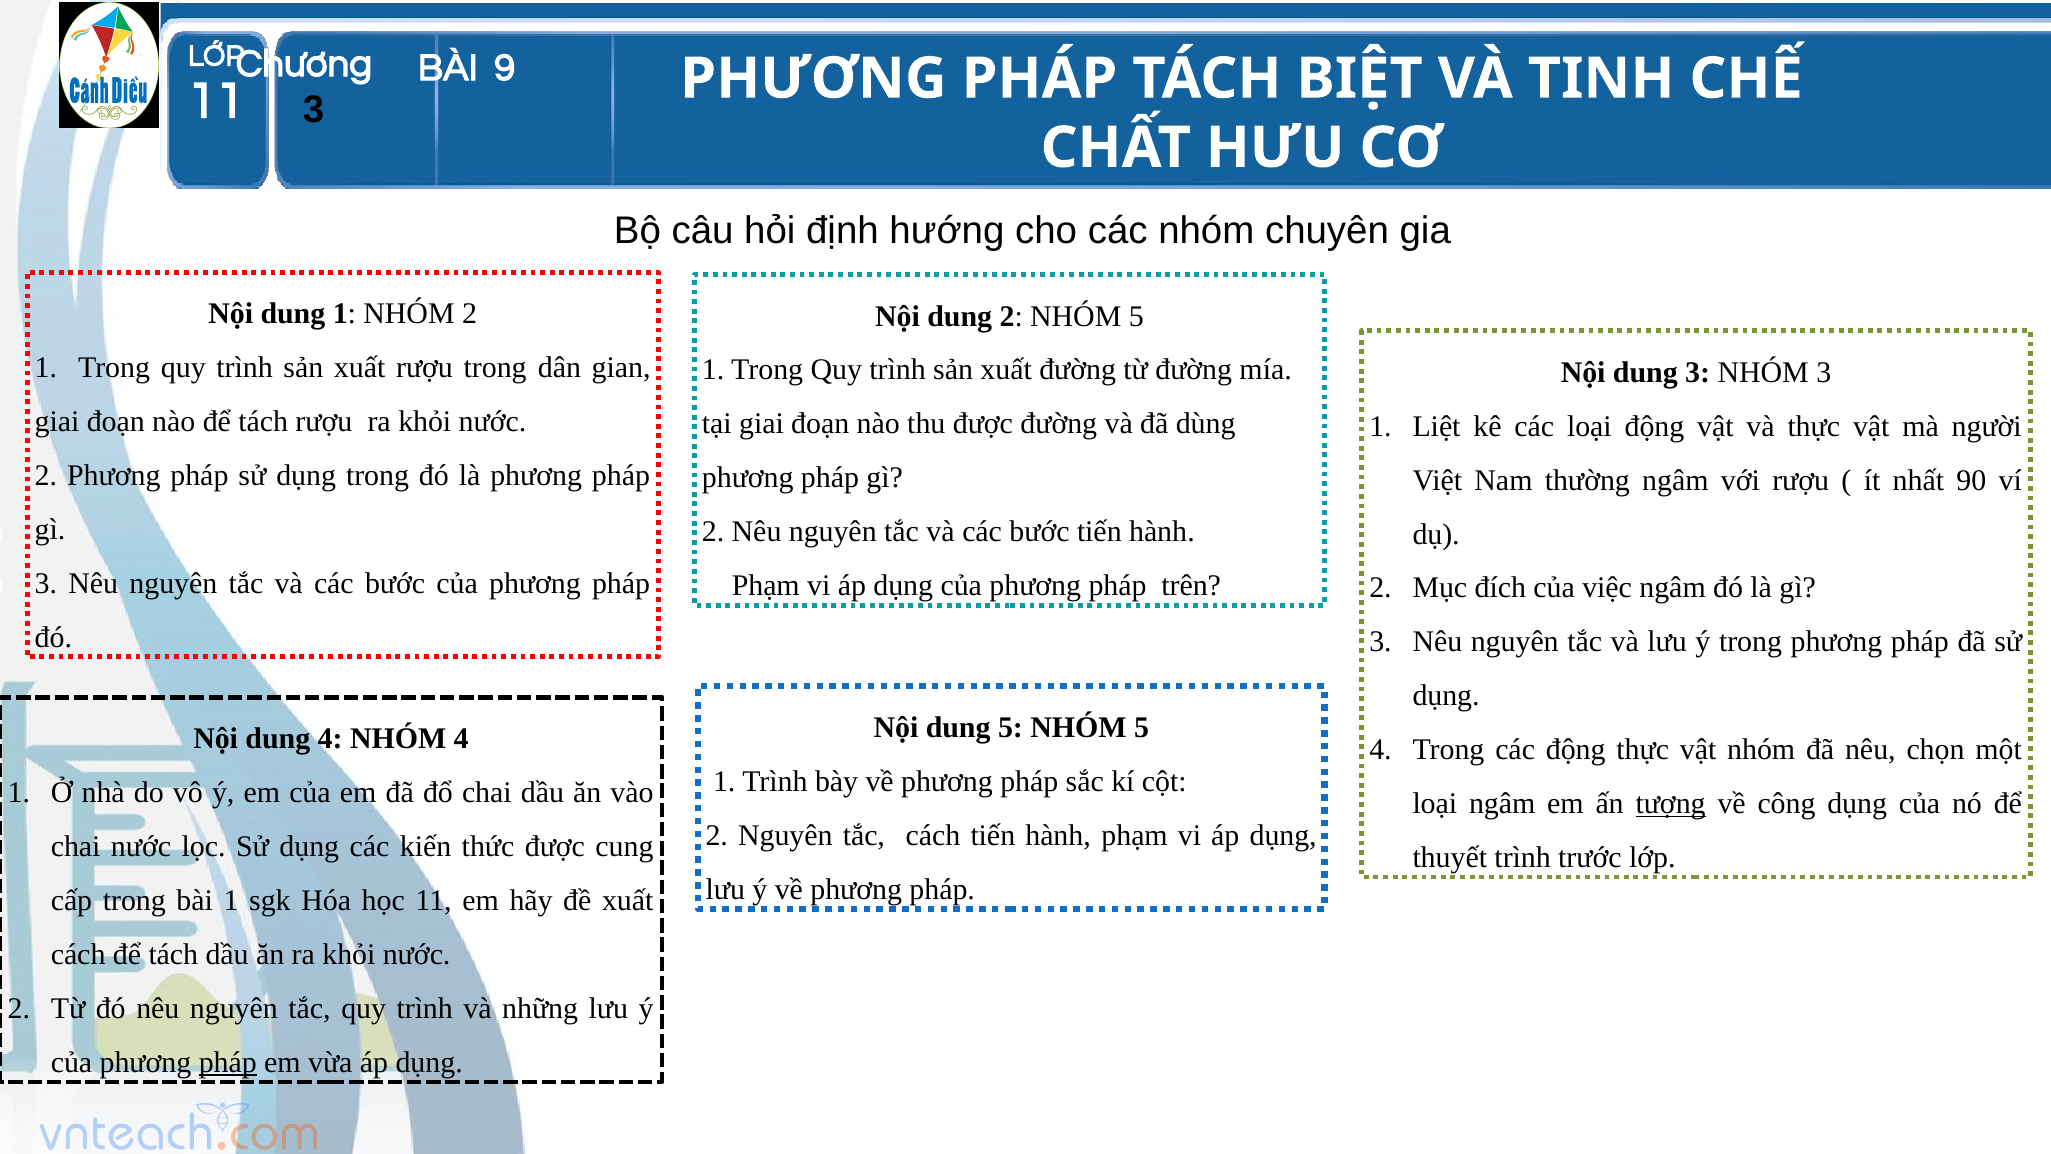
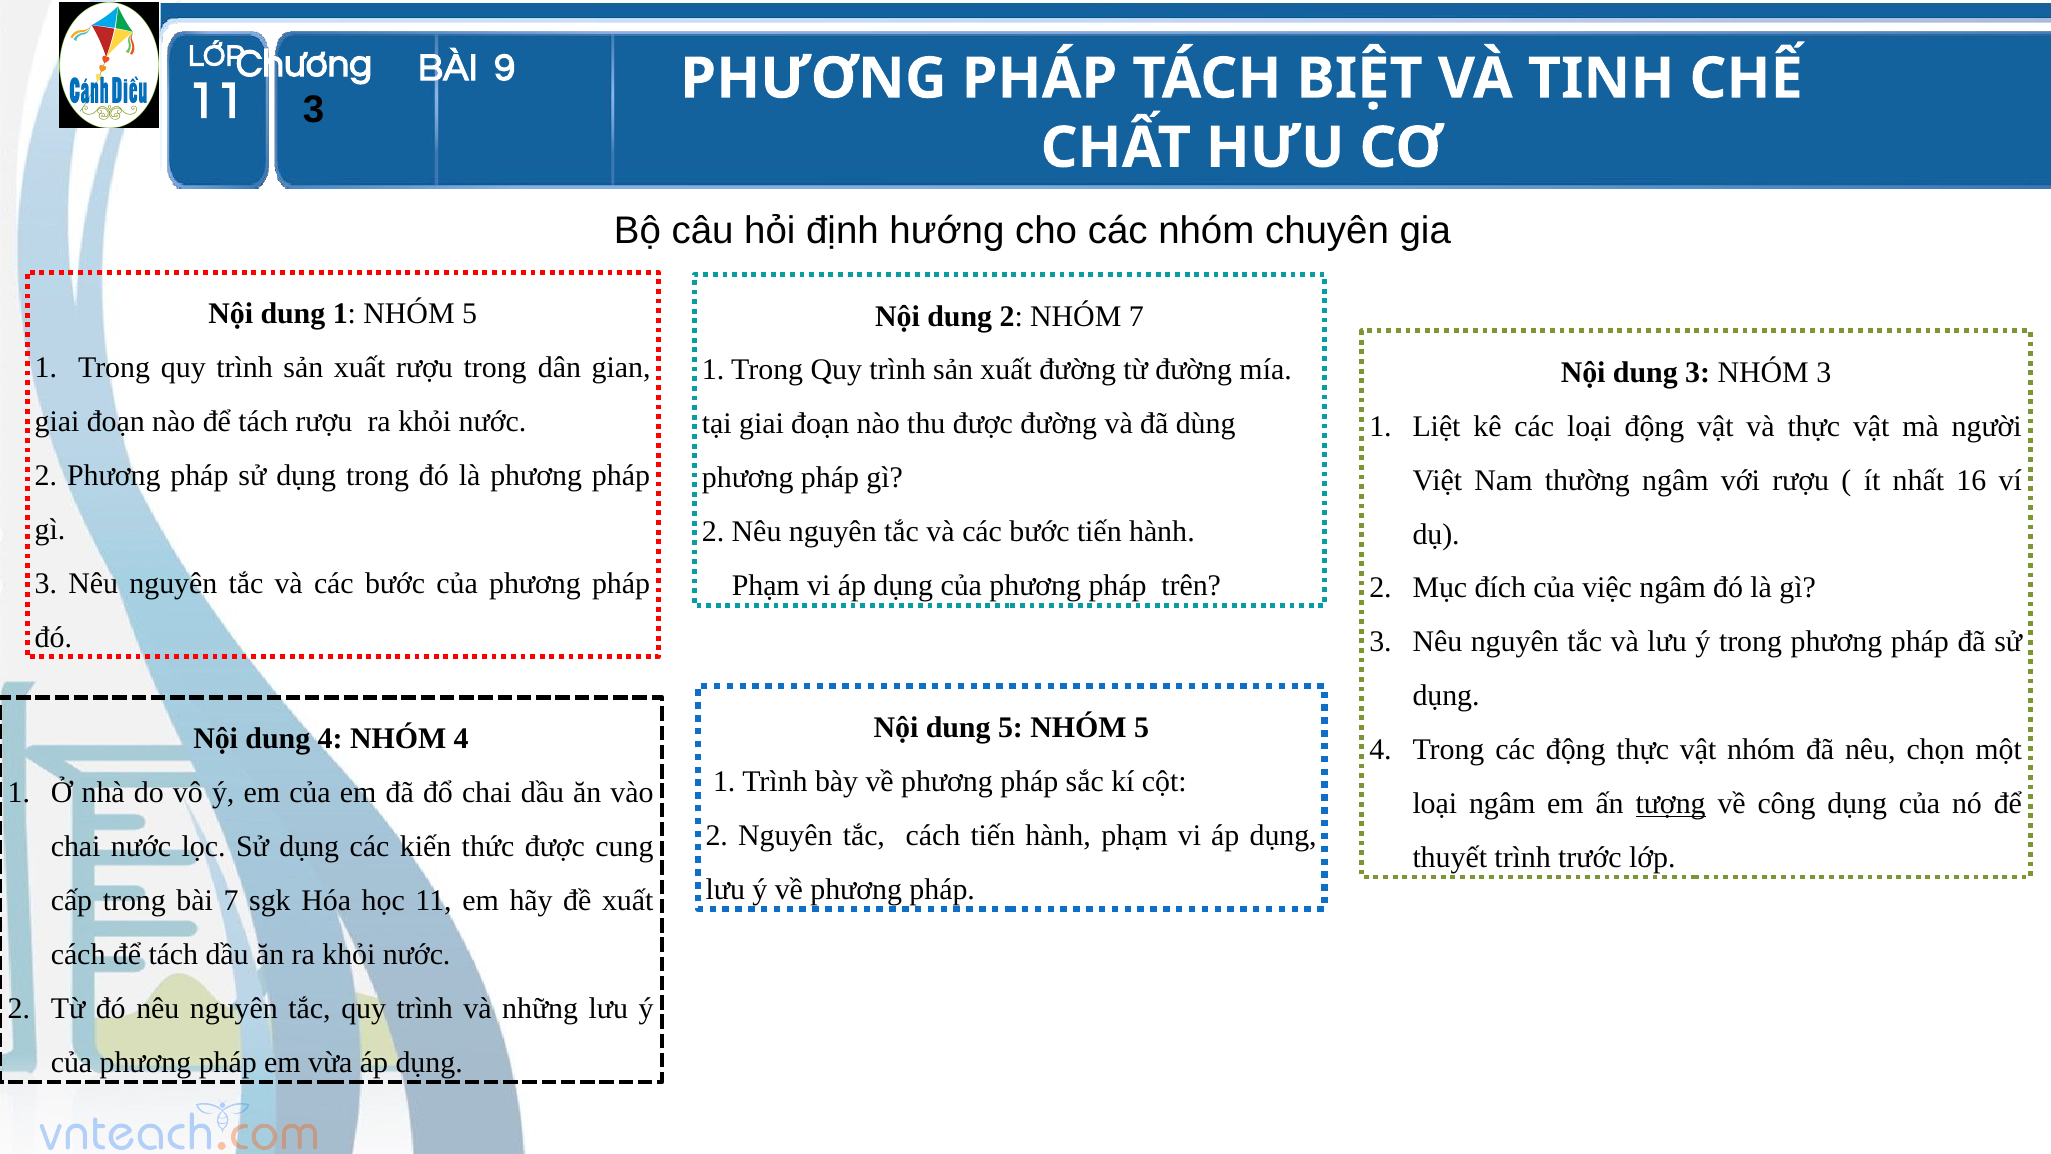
1 NHÓM 2: 2 -> 5 (470, 314)
2 NHÓM 5: 5 -> 7 (1136, 316)
90: 90 -> 16 (1971, 480)
bài 1: 1 -> 7 (231, 901)
pháp underline: present -> none (228, 1062)
